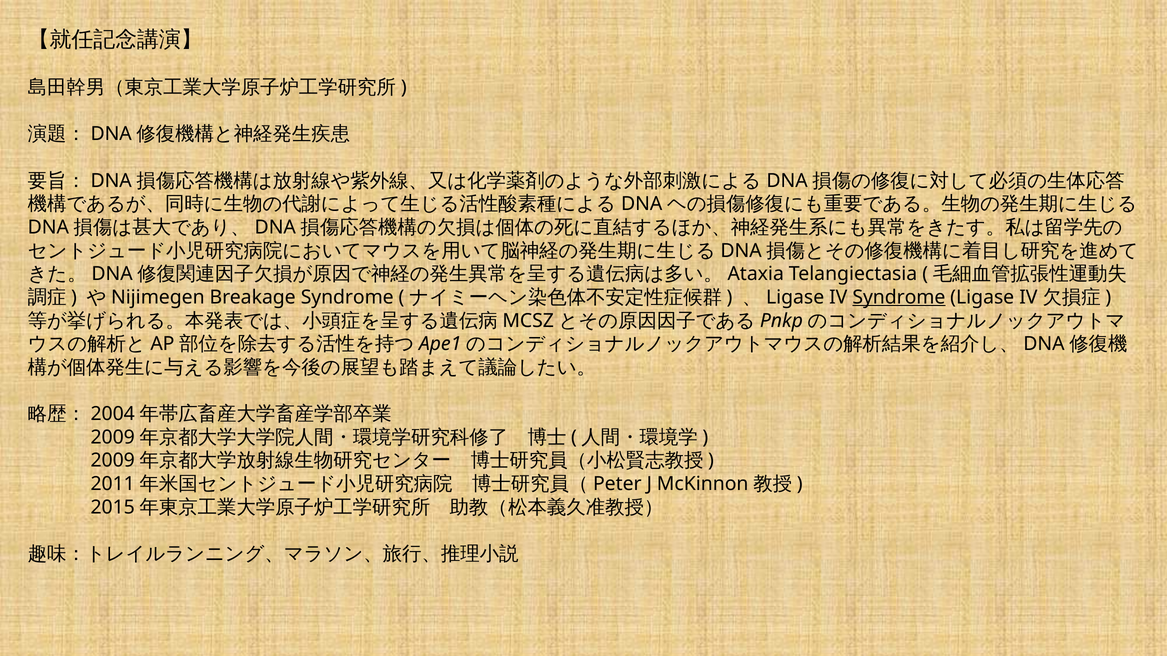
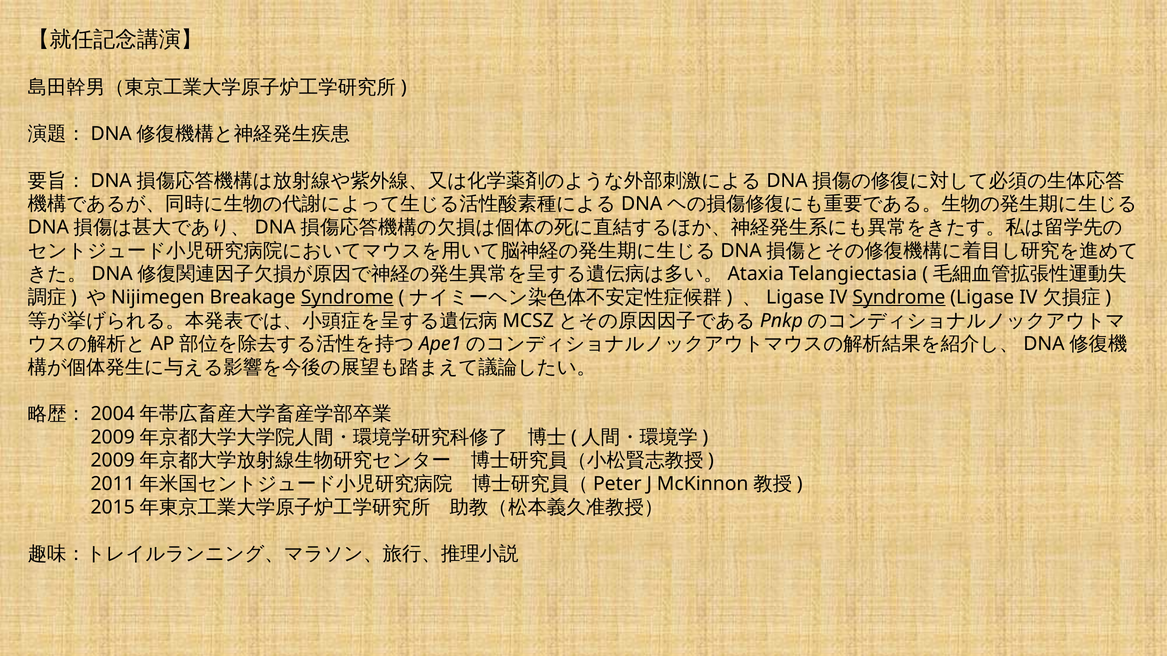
Syndrome underline: none -> present (347, 297)
